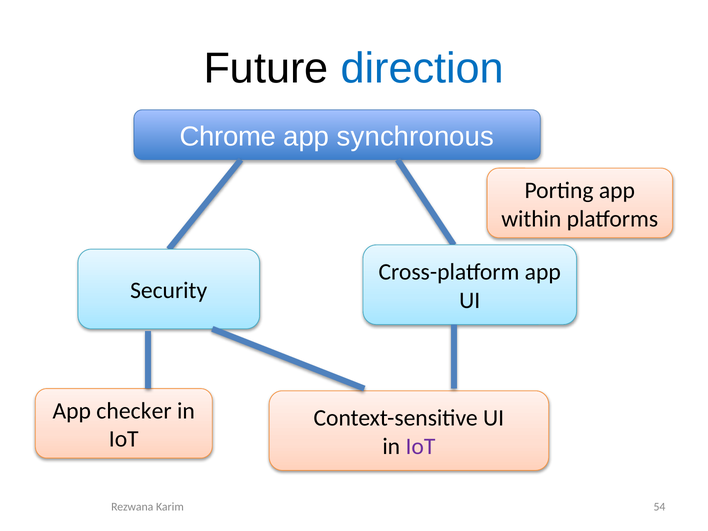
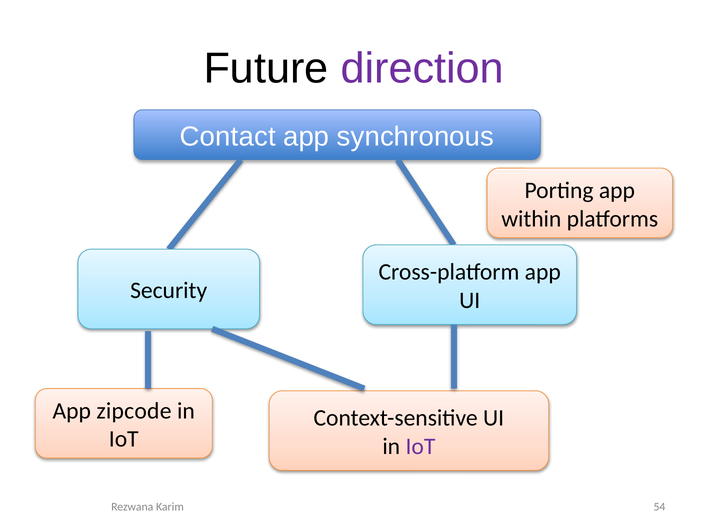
direction colour: blue -> purple (422, 69)
Chrome: Chrome -> Contact (228, 137)
checker: checker -> zipcode (134, 411)
